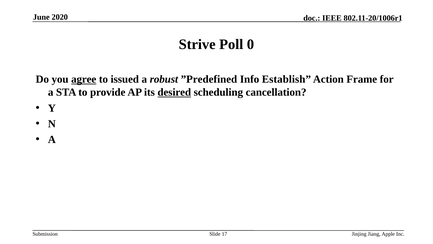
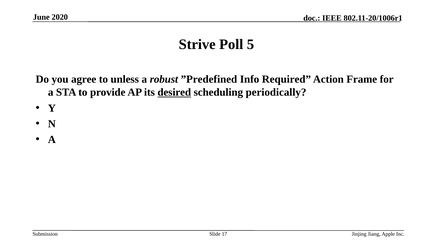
0: 0 -> 5 (250, 44)
agree underline: present -> none (84, 79)
issued: issued -> unless (125, 79)
Establish: Establish -> Required (286, 79)
cancellation: cancellation -> periodically (276, 92)
